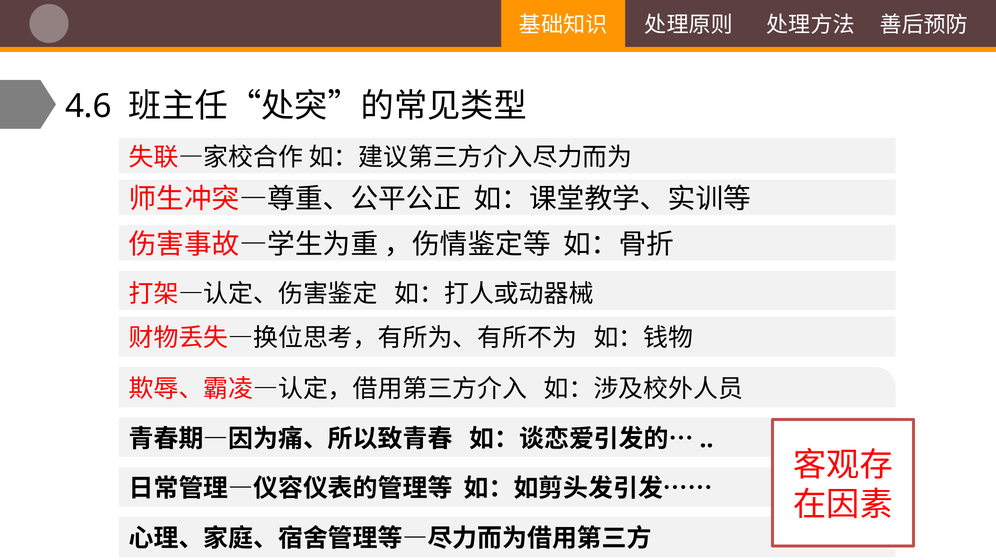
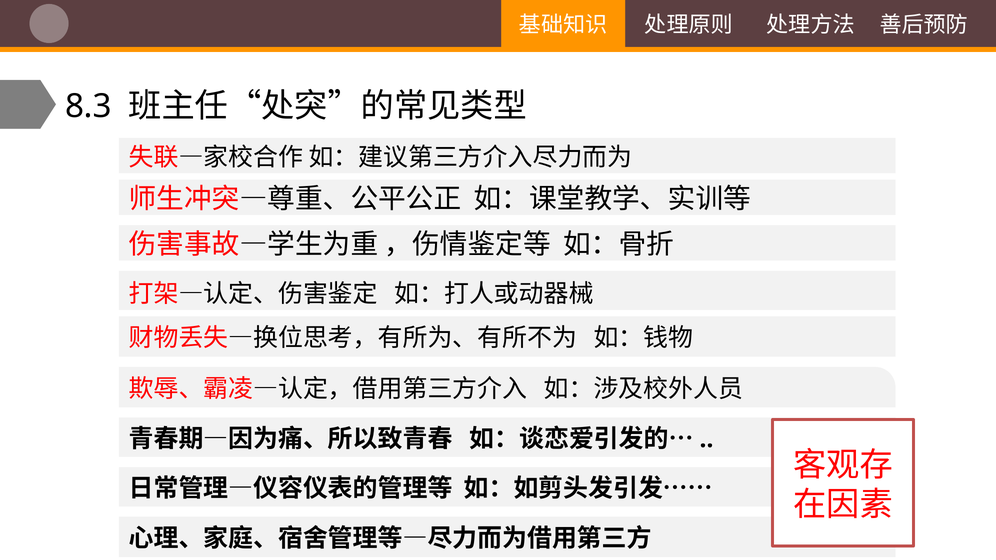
4.6: 4.6 -> 8.3 (88, 106)
